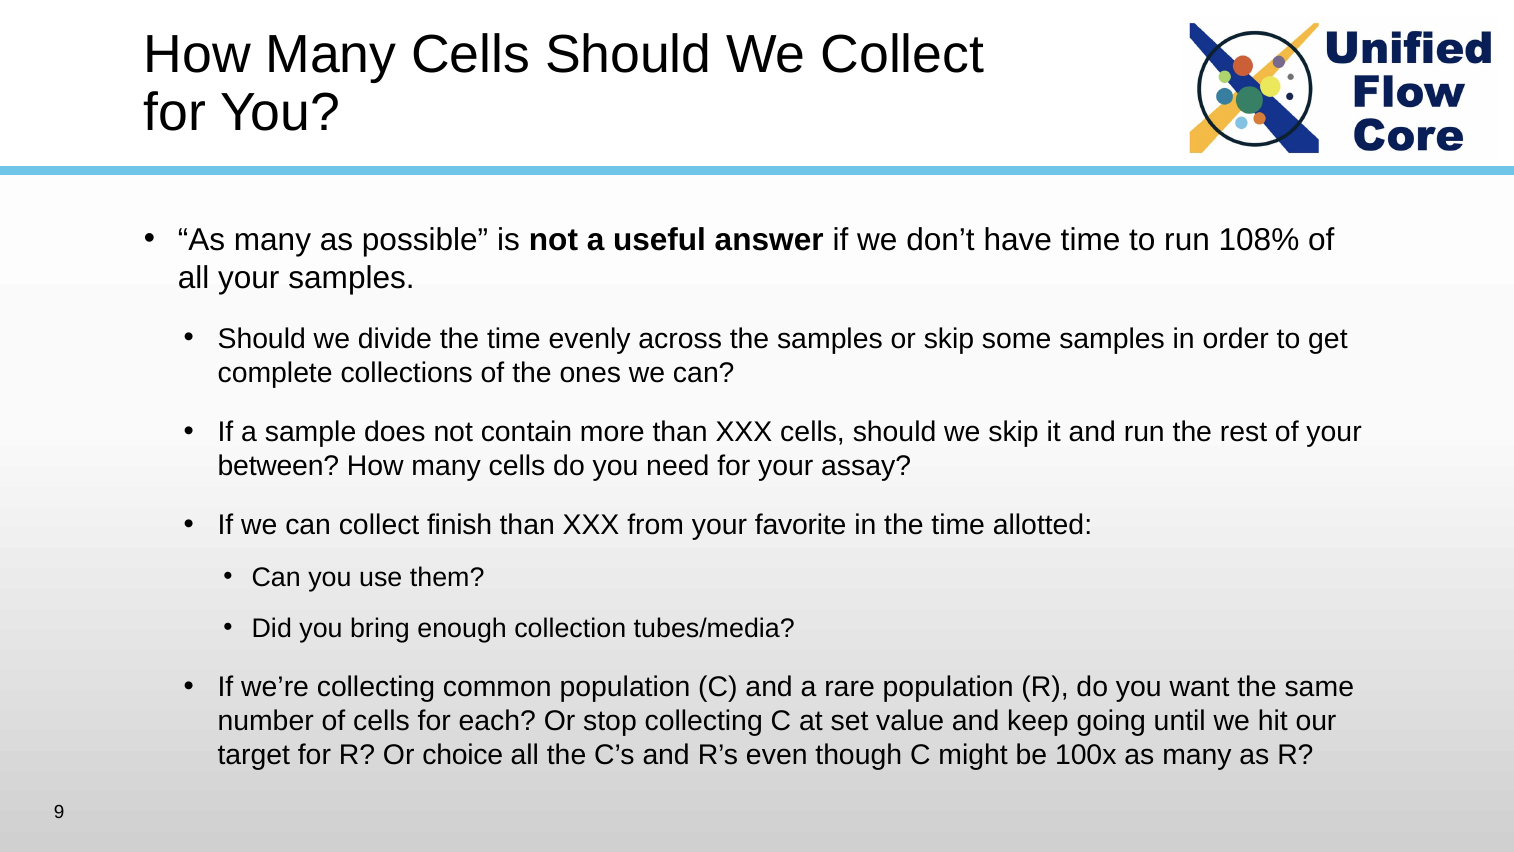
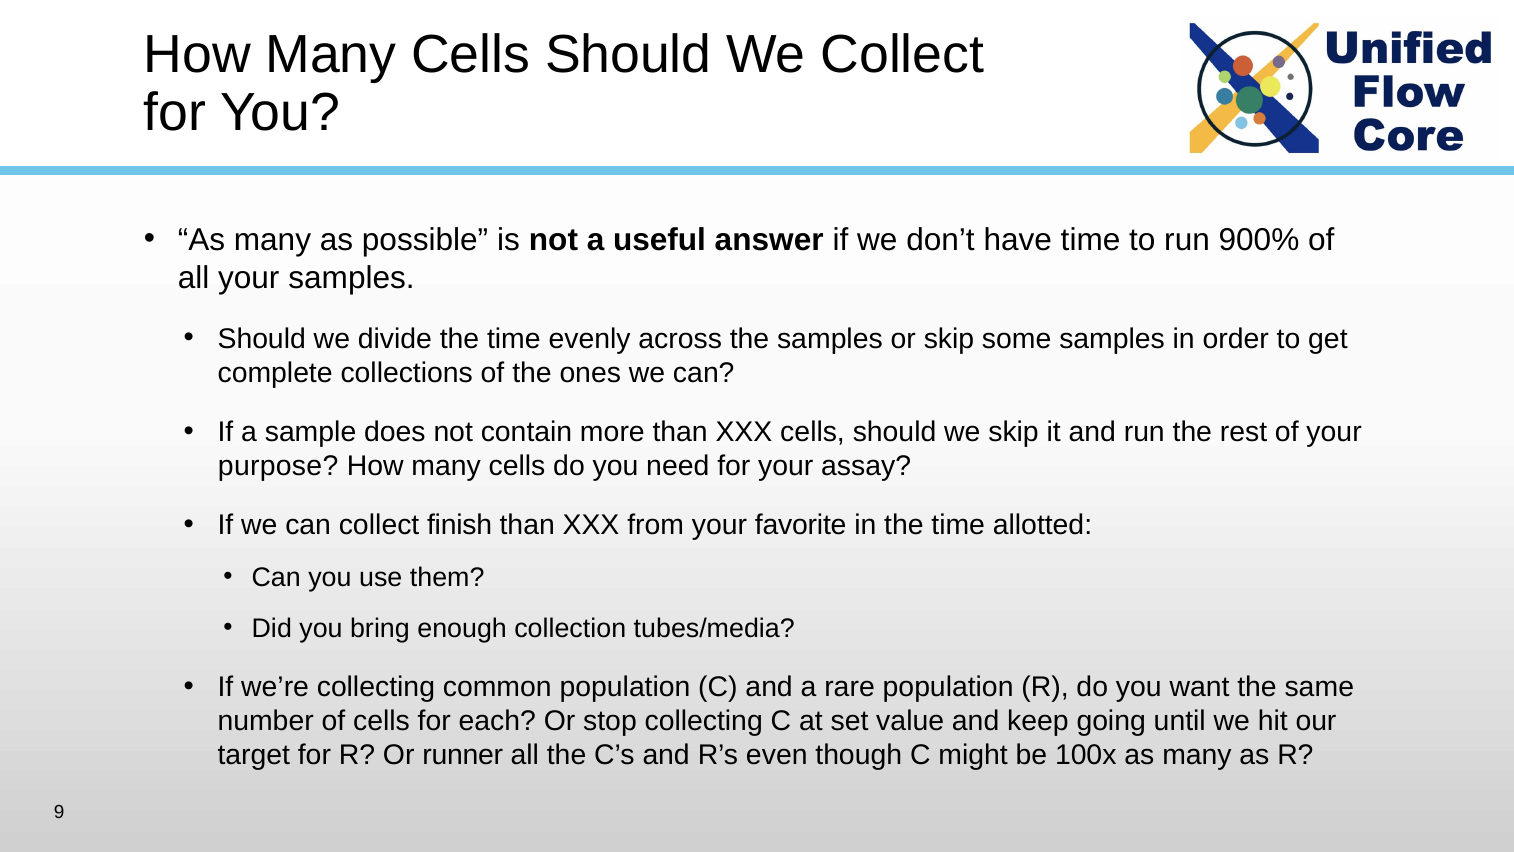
108%: 108% -> 900% (1259, 240)
between: between -> purpose (278, 466)
choice: choice -> runner (463, 755)
